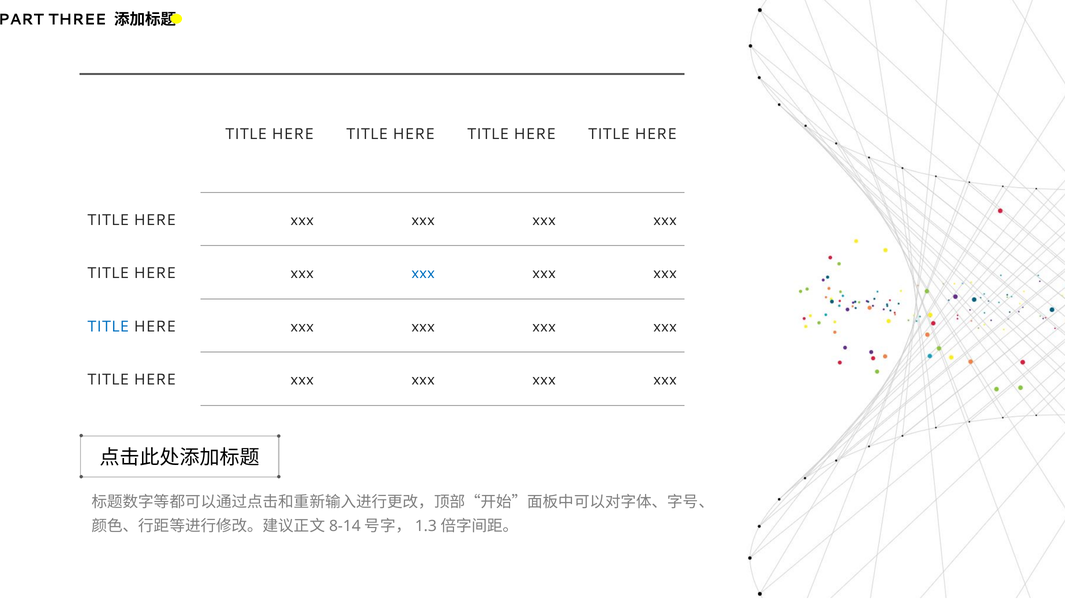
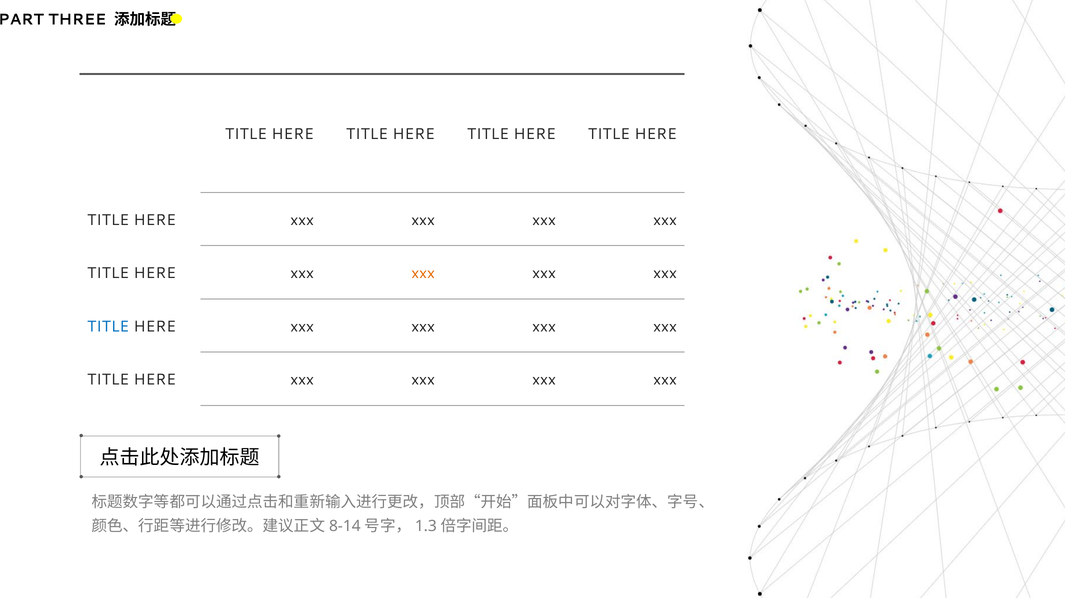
xxx colour: blue -> orange (423, 273)
